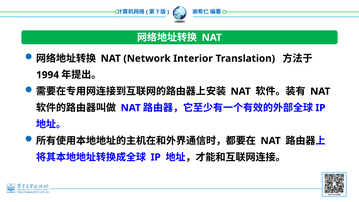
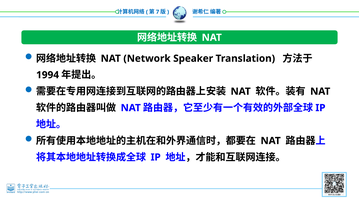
Interior: Interior -> Speaker (193, 58)
